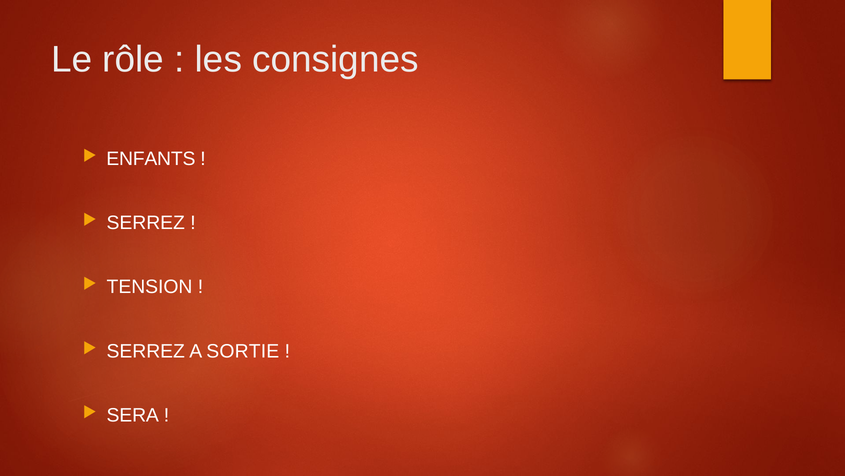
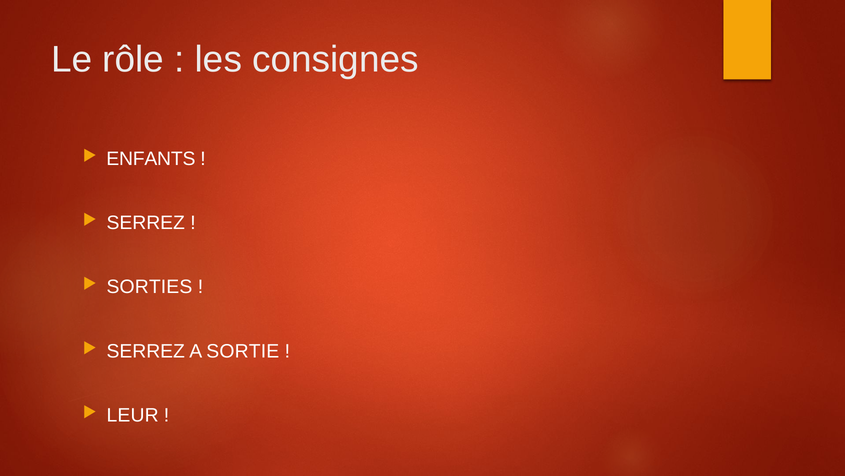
TENSION: TENSION -> SORTIES (149, 287)
SERA: SERA -> LEUR (133, 415)
